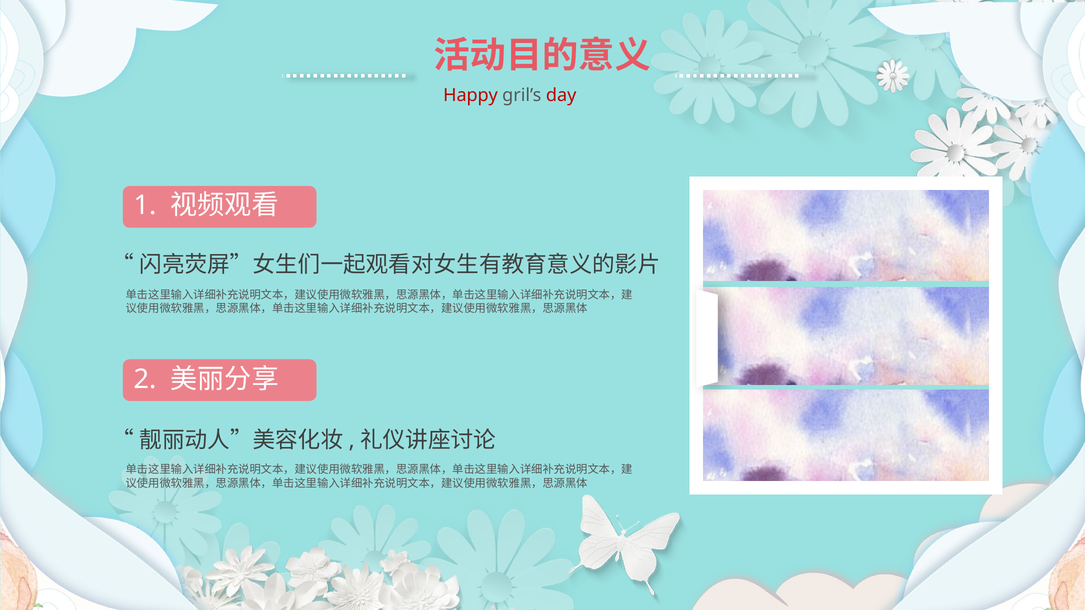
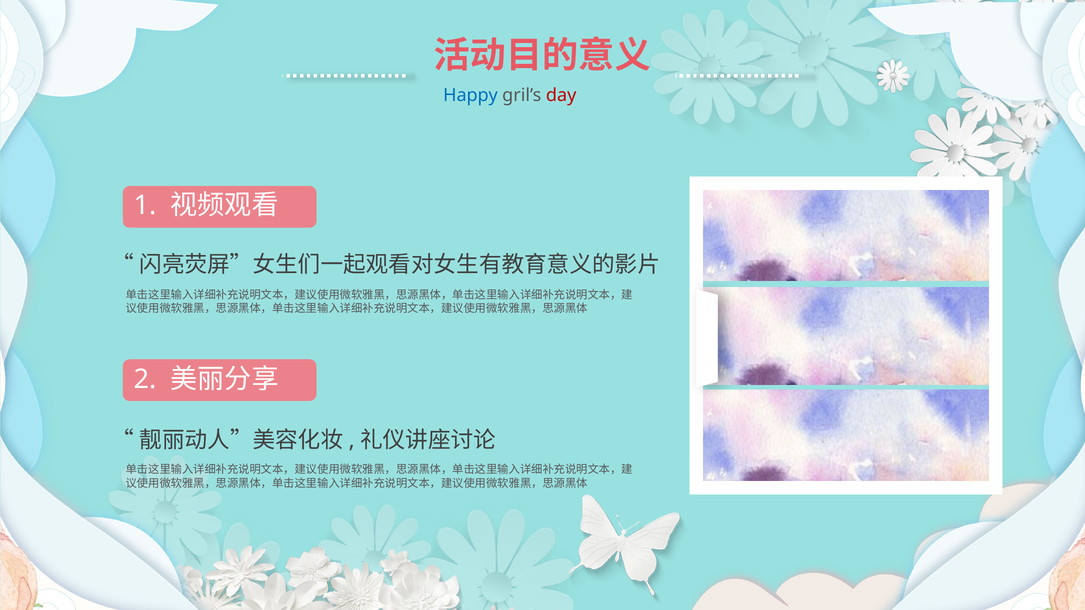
Happy colour: red -> blue (471, 96)
